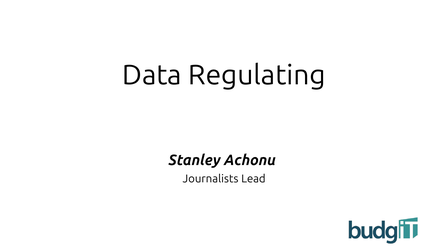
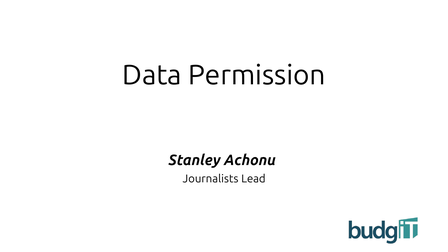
Regulating: Regulating -> Permission (257, 75)
